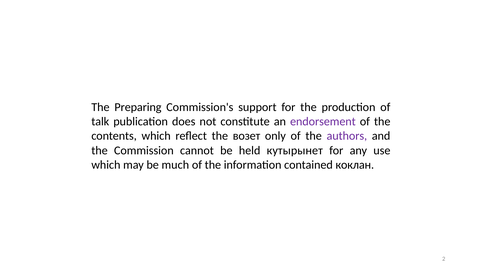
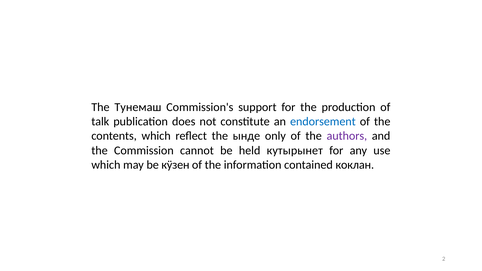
Preparing: Preparing -> Тунемаш (138, 107)
endorsement colour: purple -> blue (323, 122)
возет: возет -> ынде (246, 136)
much: much -> кӱзен (175, 165)
